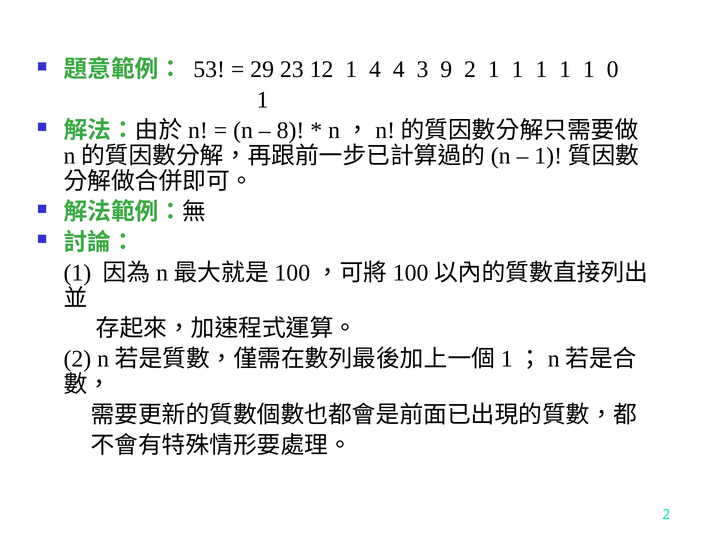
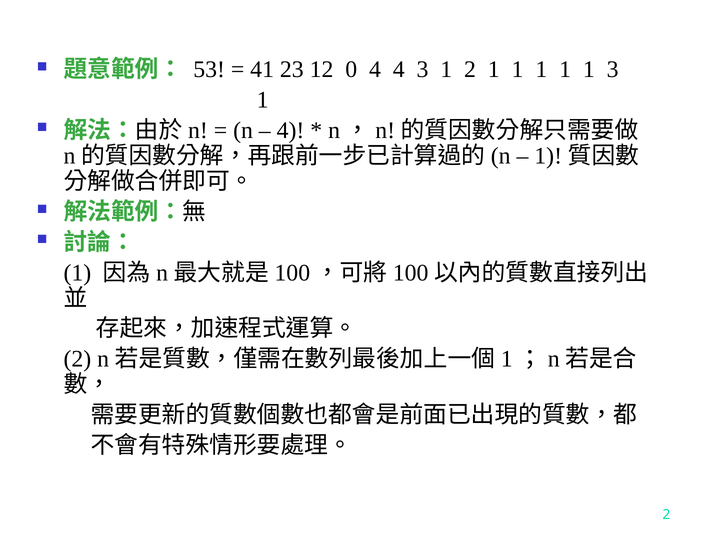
29: 29 -> 41 (262, 70)
12 1: 1 -> 0 (351, 70)
4 3 9: 9 -> 1 (446, 70)
1 0: 0 -> 3 (613, 70)
8: 8 -> 4 (291, 131)
